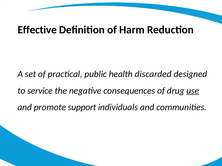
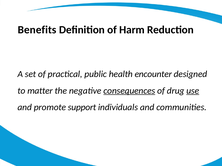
Effective: Effective -> Benefits (37, 30)
discarded: discarded -> encounter (153, 74)
service: service -> matter (40, 91)
consequences underline: none -> present (129, 91)
